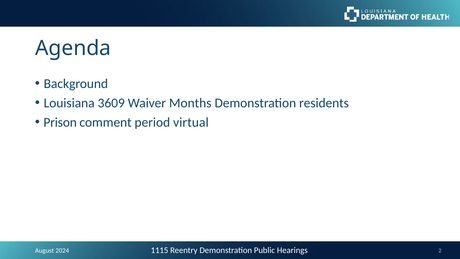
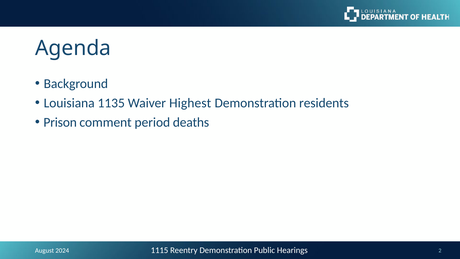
3609: 3609 -> 1135 (111, 103)
Months: Months -> Highest (190, 103)
virtual: virtual -> deaths (191, 122)
